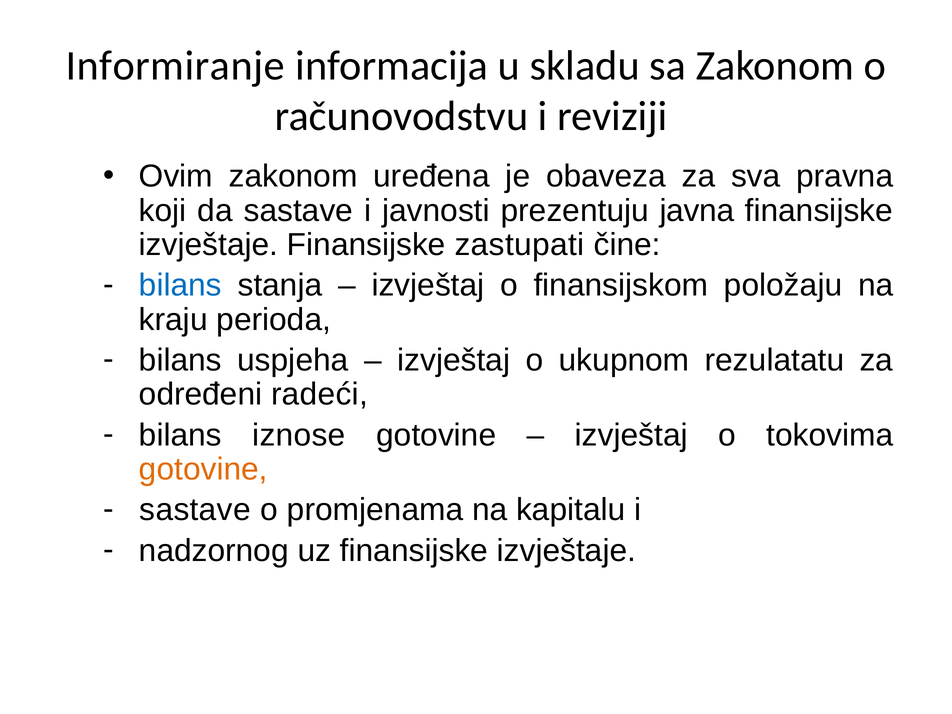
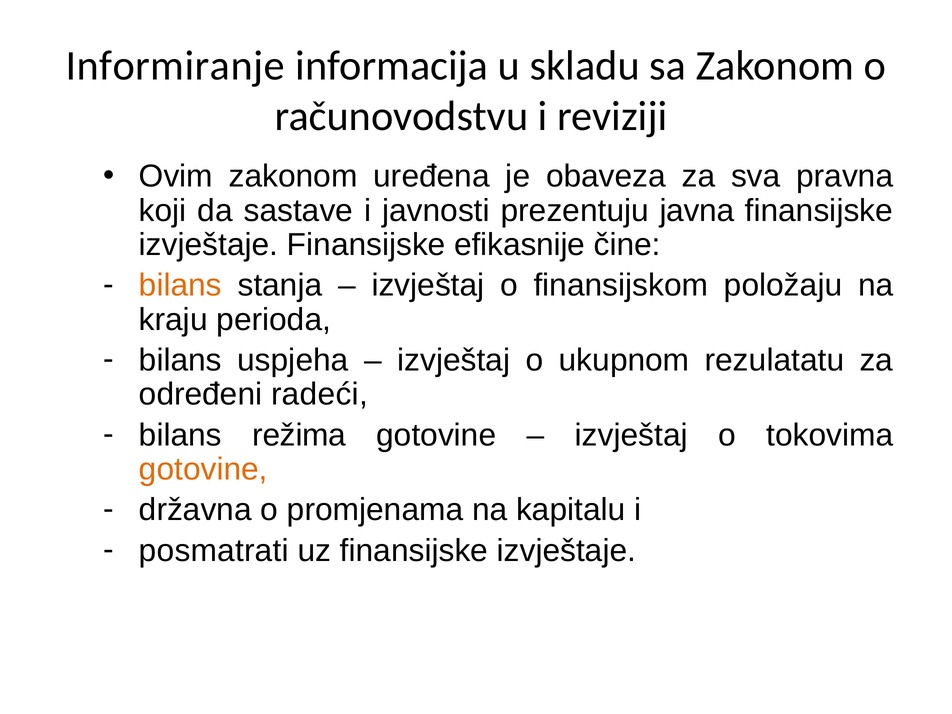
zastupati: zastupati -> efikasnije (520, 245)
bilans colour: blue -> orange (180, 285)
iznose: iznose -> režima (299, 435)
sastave: sastave -> državna (195, 510)
nadzornog: nadzornog -> posmatrati (214, 551)
